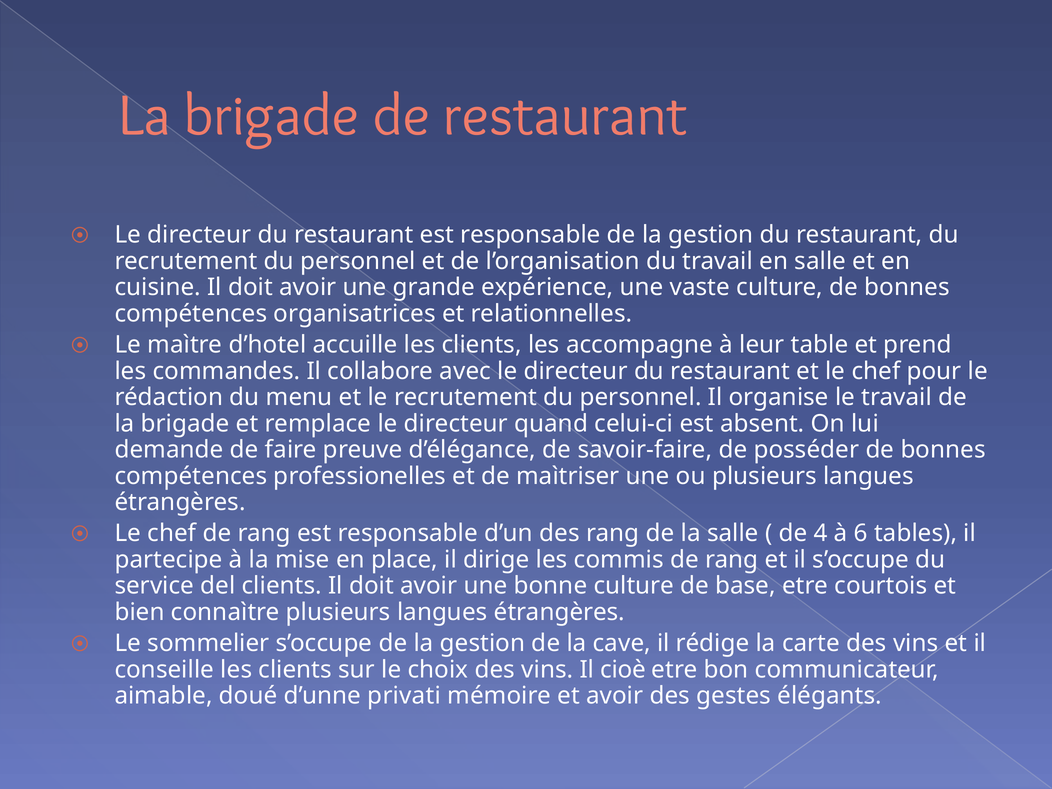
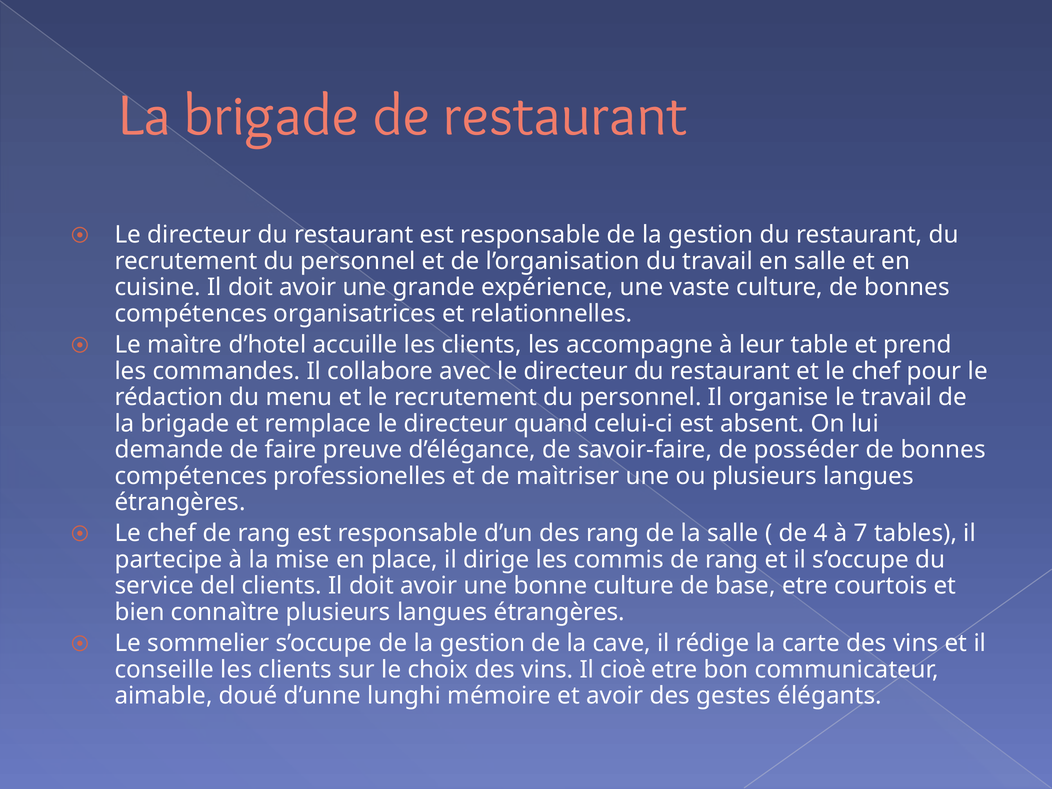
6: 6 -> 7 (861, 533)
privati: privati -> lunghi (404, 696)
